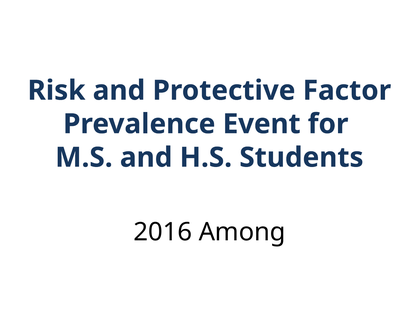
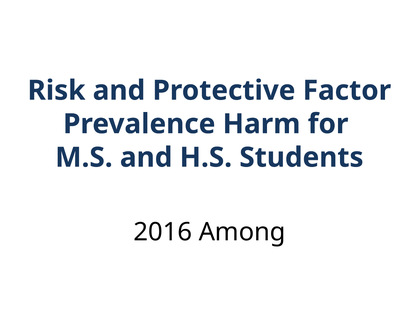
Event: Event -> Harm (262, 124)
